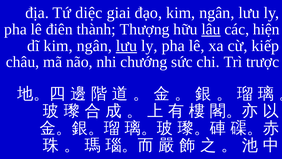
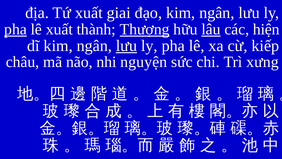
Tứ diệc: diệc -> xuất (89, 13)
pha underline: none -> present (15, 29)
lê điên: điên -> xuất (59, 29)
Thượng underline: none -> present (145, 29)
chướng: chướng -> nguyện (144, 62)
trược: trược -> xưng (263, 62)
